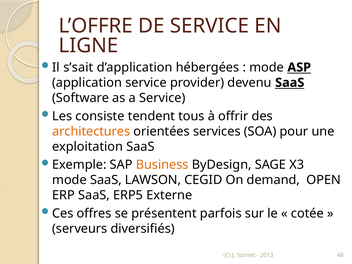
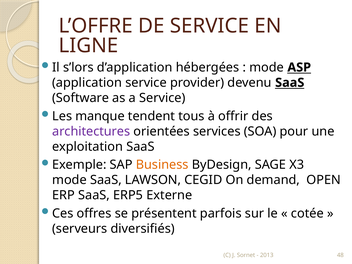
s’sait: s’sait -> s’lors (78, 67)
consiste: consiste -> manque (100, 116)
architectures colour: orange -> purple (91, 131)
